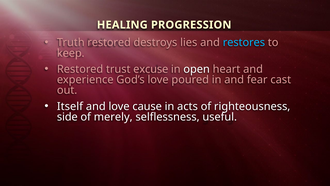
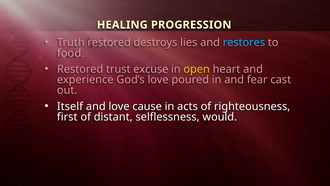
keep: keep -> food (71, 53)
open colour: white -> yellow (197, 69)
side: side -> first (67, 117)
merely: merely -> distant (113, 117)
useful: useful -> would (220, 117)
